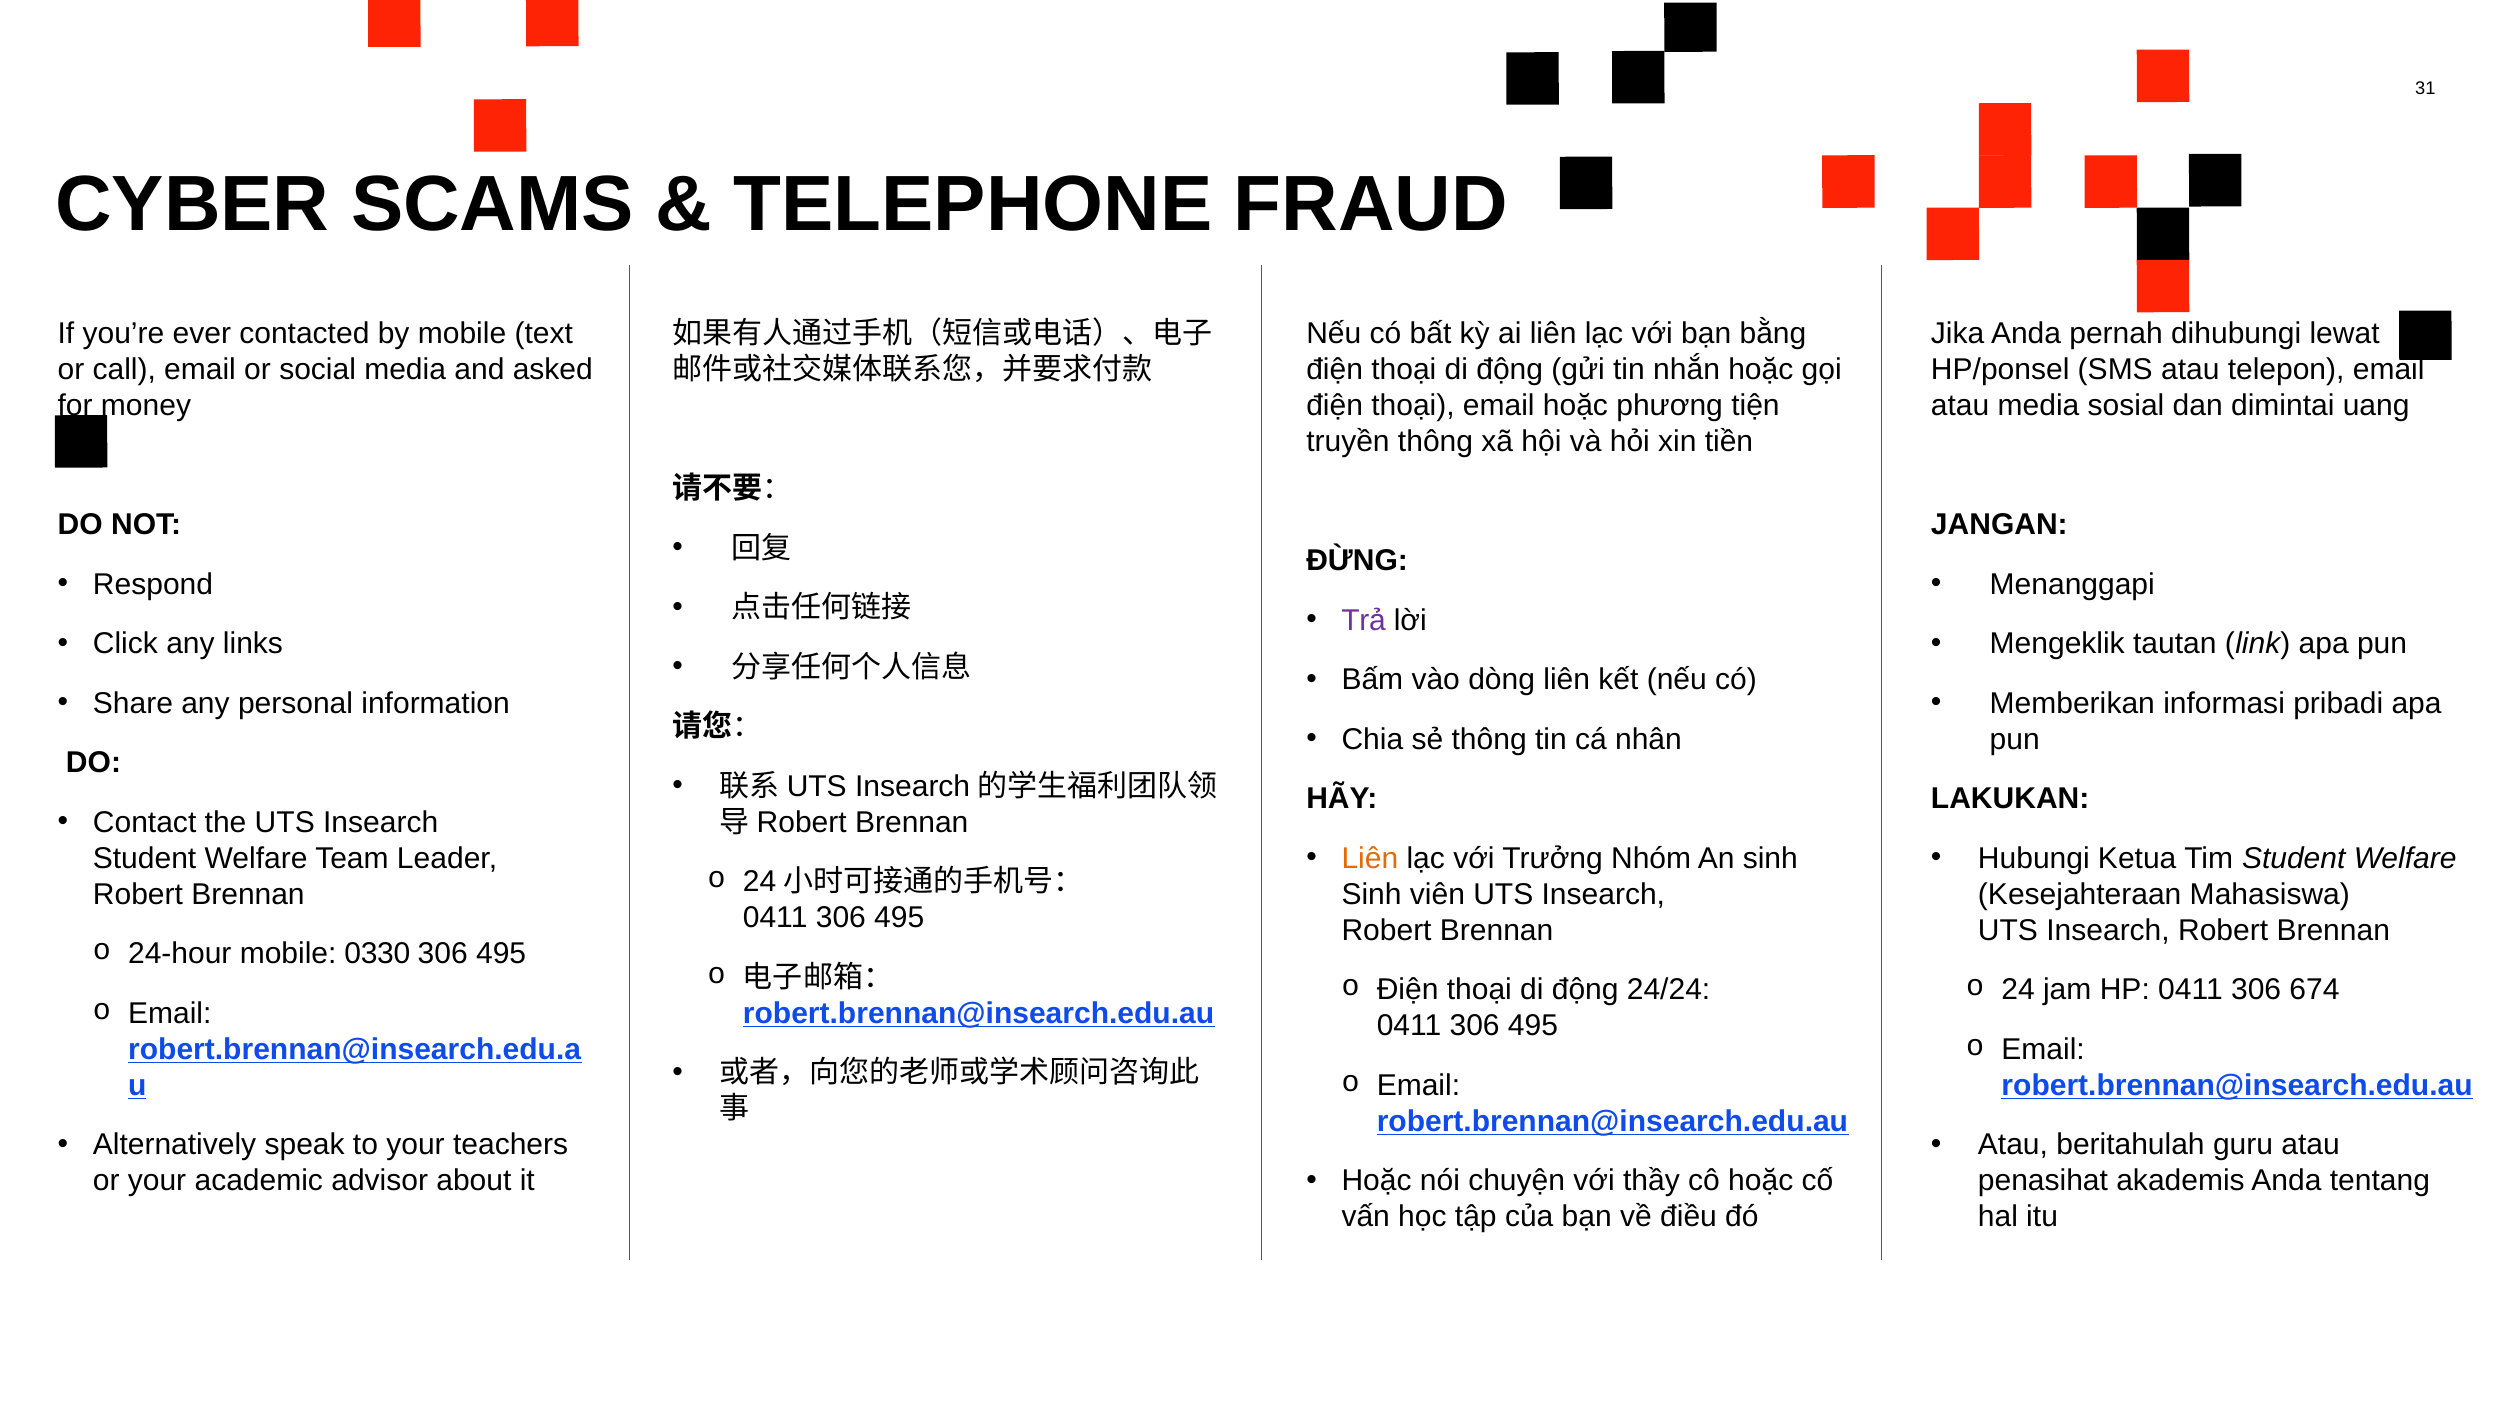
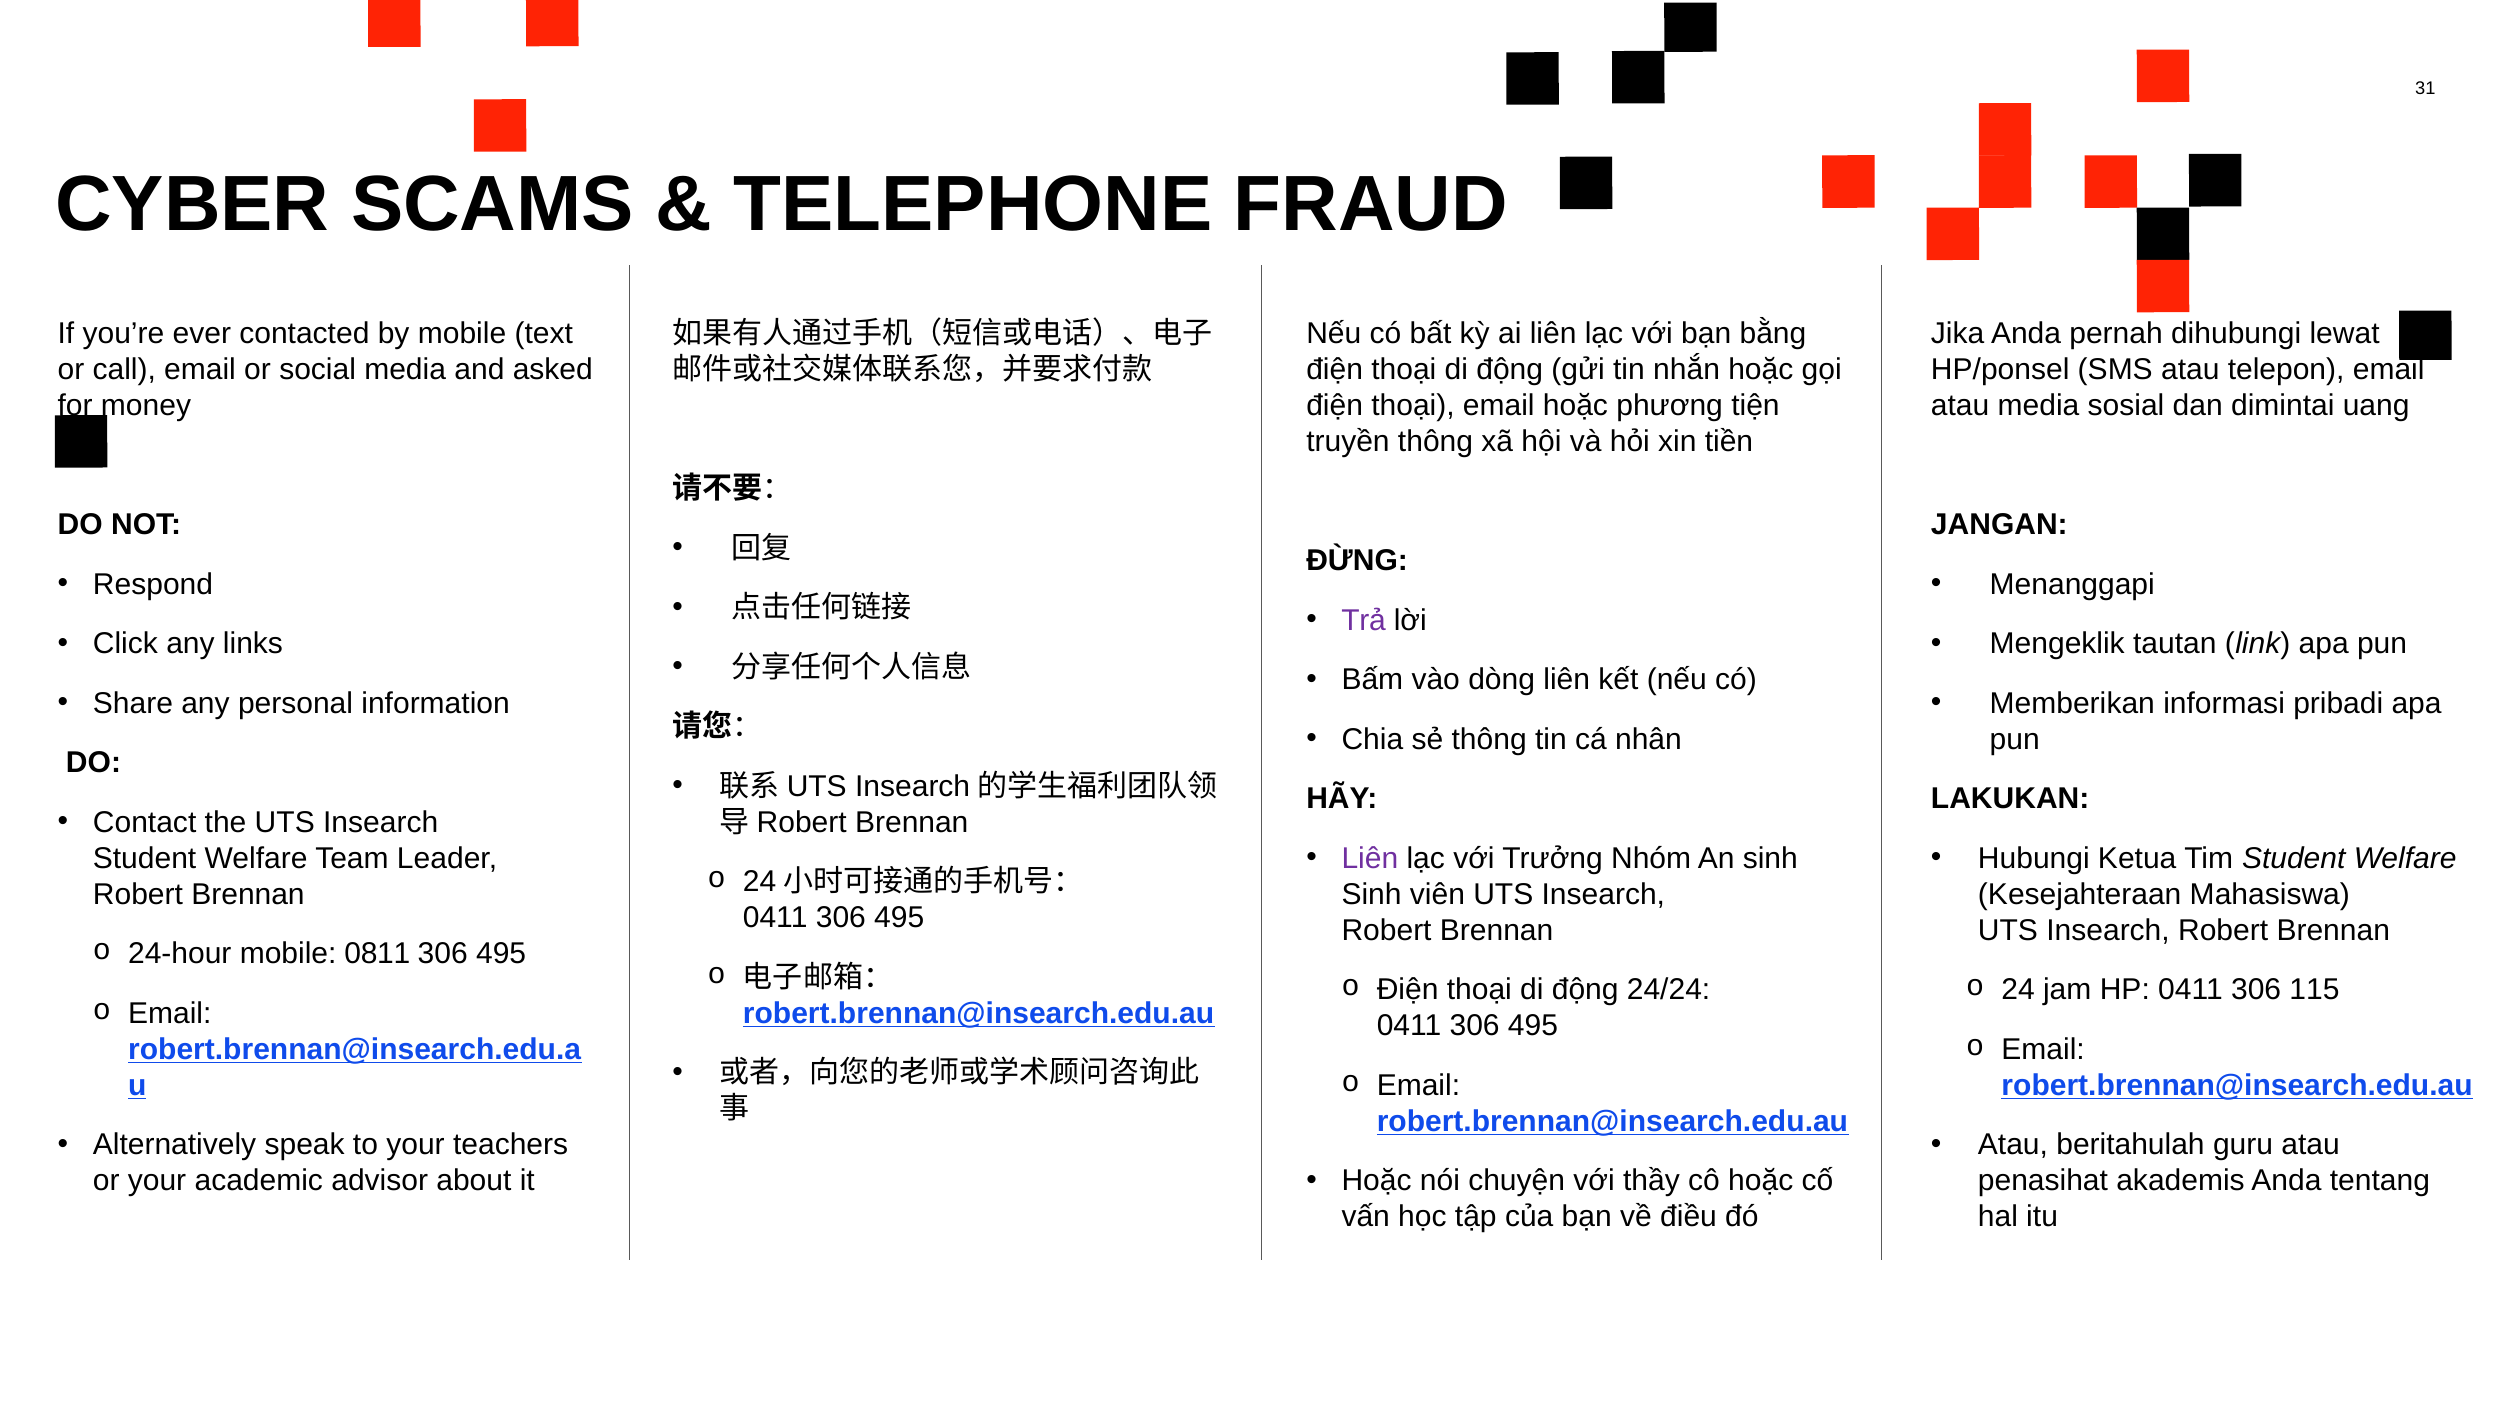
Liên colour: orange -> purple (1370, 858)
0330: 0330 -> 0811 (377, 954)
674: 674 -> 115 (2314, 990)
